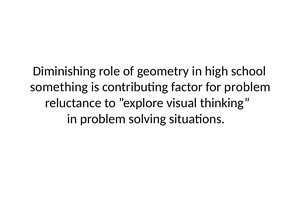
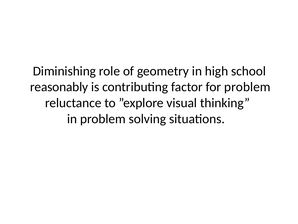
something: something -> reasonably (59, 87)
